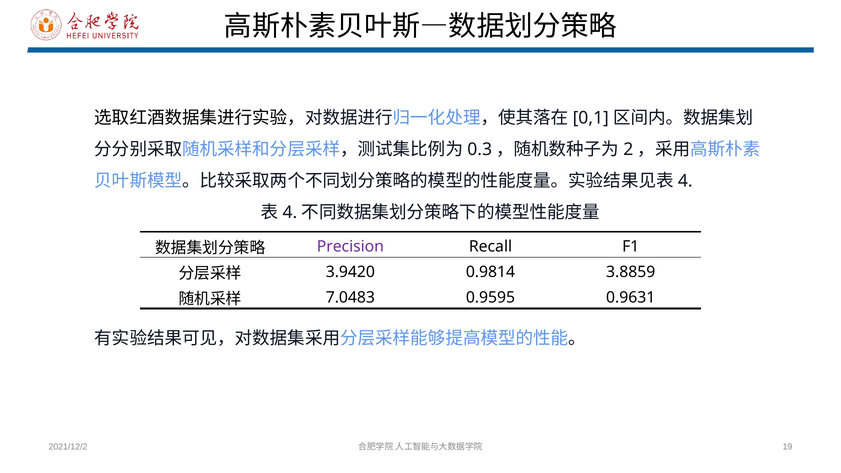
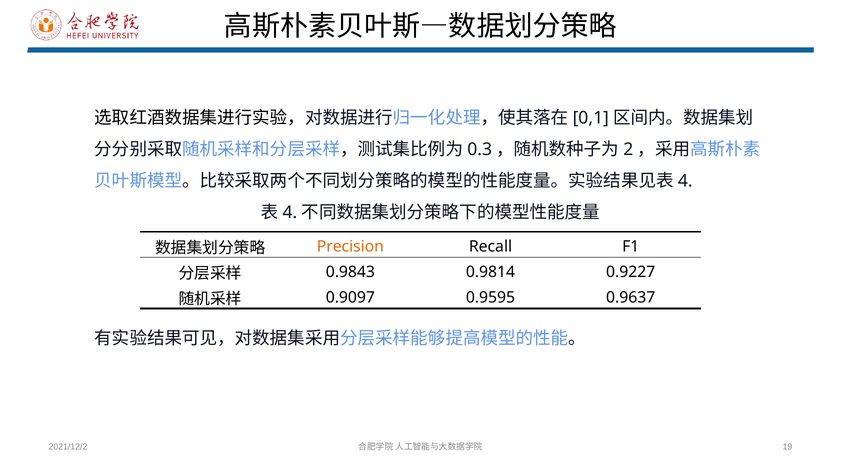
Precision colour: purple -> orange (350, 247)
3.9420: 3.9420 -> 0.9843 (350, 272)
3.8859: 3.8859 -> 0.9227 (631, 272)
7.0483: 7.0483 -> 0.9097 (350, 298)
0.9631: 0.9631 -> 0.9637 (631, 298)
